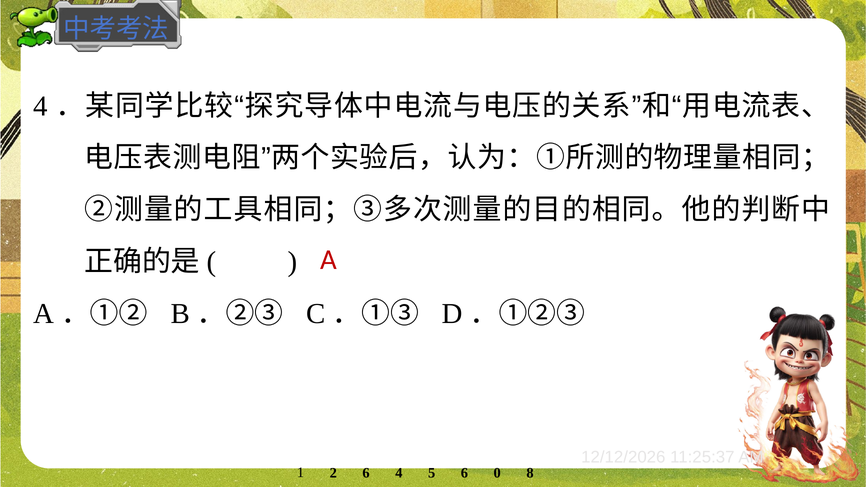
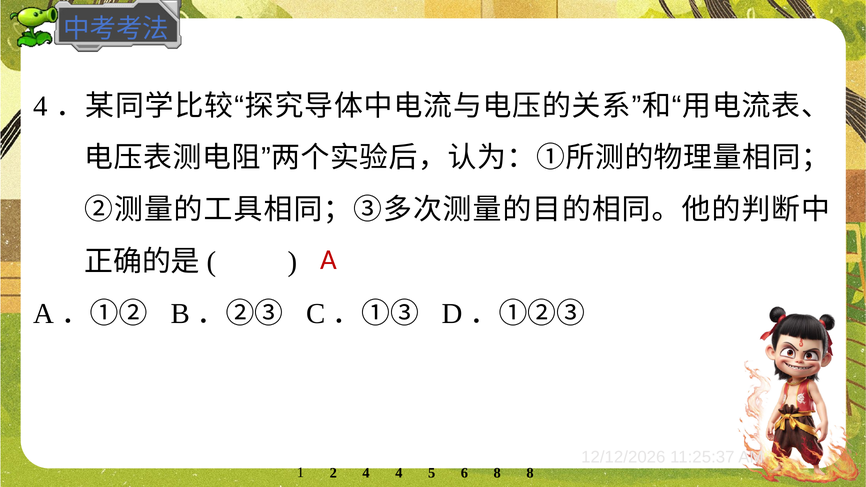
2 6: 6 -> 4 (366, 473)
6 0: 0 -> 8 (497, 473)
